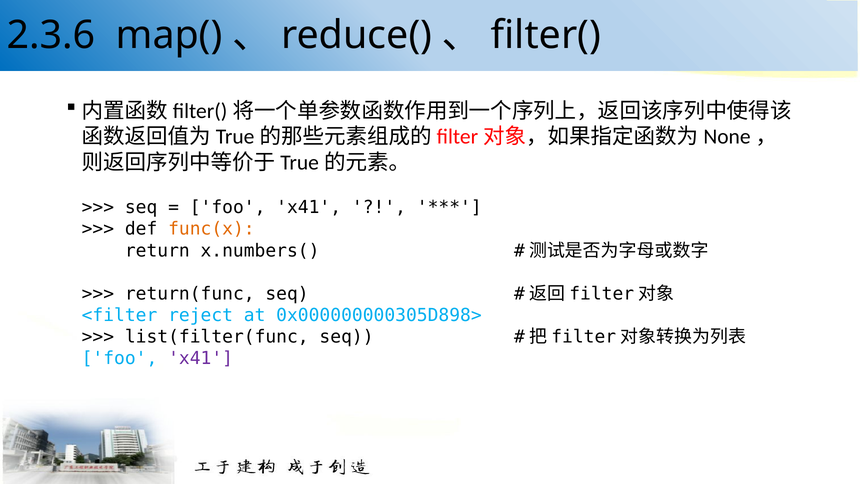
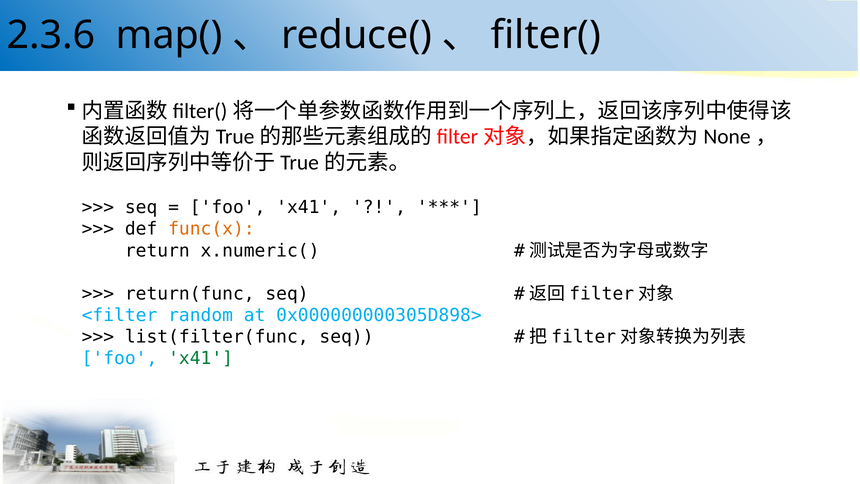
x.numbers(: x.numbers( -> x.numeric( (260, 250)
reject: reject -> random (201, 315)
x41 colour: purple -> green (201, 358)
